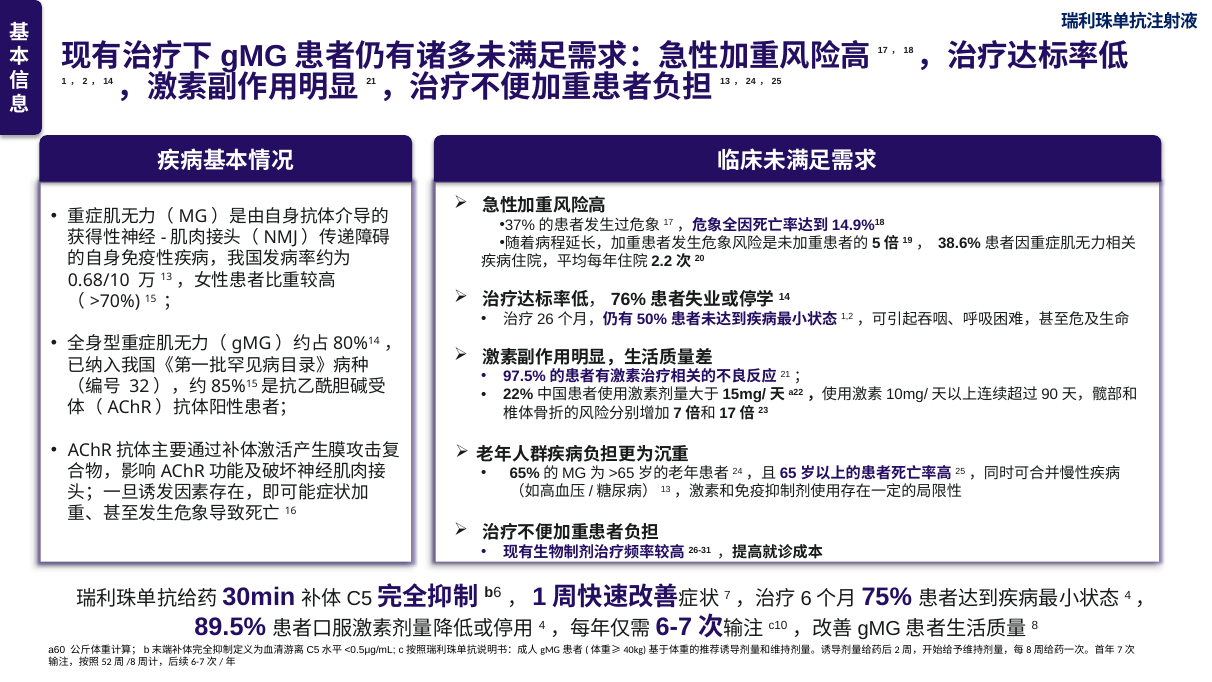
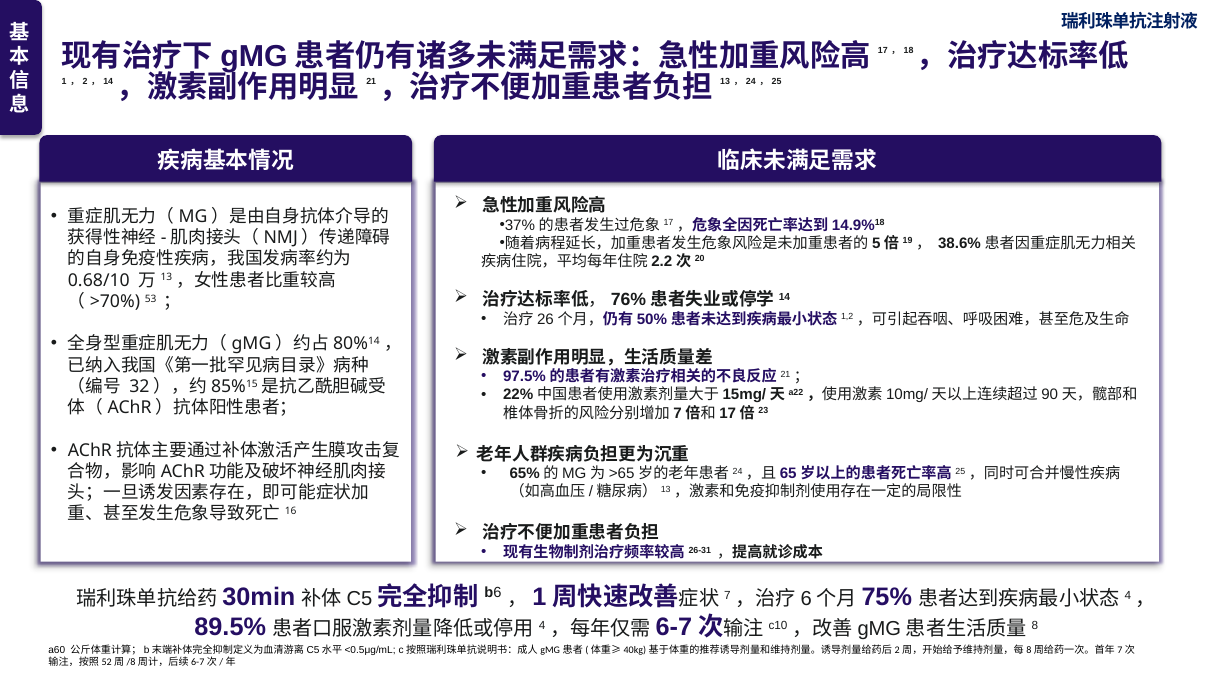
15: 15 -> 53 (151, 299)
